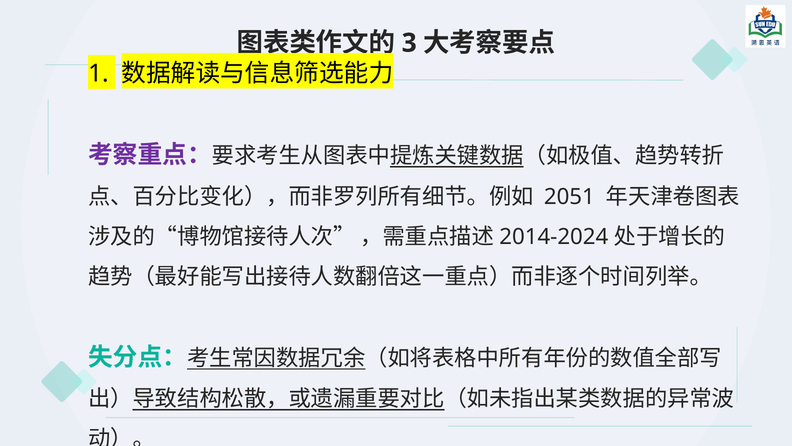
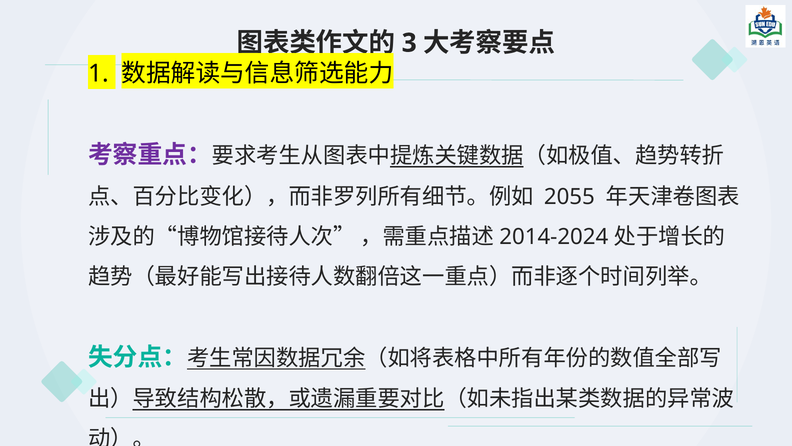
2051: 2051 -> 2055 (569, 196)
